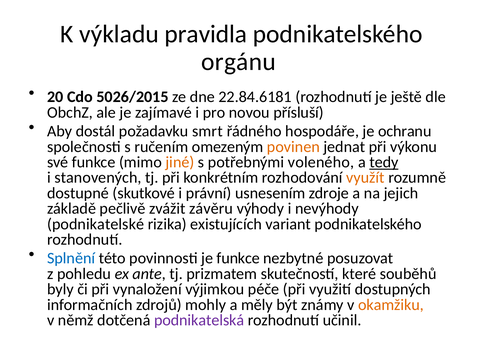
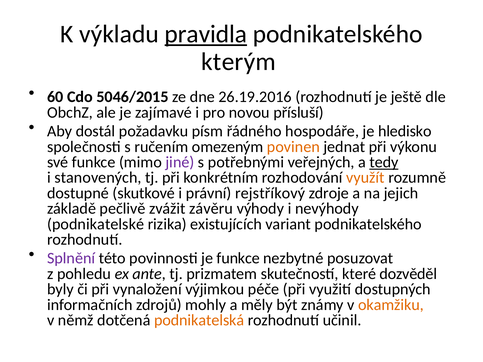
pravidla underline: none -> present (206, 34)
orgánu: orgánu -> kterým (238, 62)
20: 20 -> 60 (55, 97)
5026/2015: 5026/2015 -> 5046/2015 (133, 97)
22.84.6181: 22.84.6181 -> 26.19.2016 (255, 97)
smrt: smrt -> písm (207, 131)
ochranu: ochranu -> hledisko (405, 131)
jiné colour: orange -> purple (180, 162)
voleného: voleného -> veřejných (321, 162)
usnesením: usnesením -> rejstříkový (270, 193)
Splnění colour: blue -> purple (71, 259)
souběhů: souběhů -> dozvěděl (408, 274)
podnikatelská colour: purple -> orange (199, 320)
